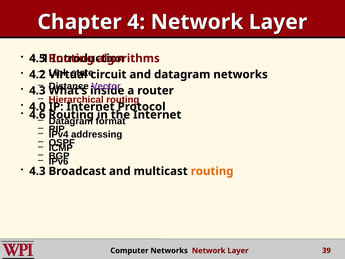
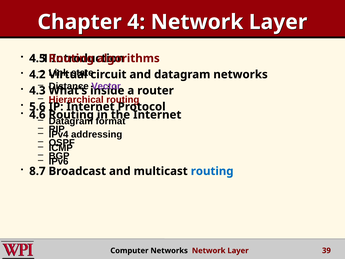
4.0: 4.0 -> 5.6 (37, 107)
4.3: 4.3 -> 8.7 (37, 171)
routing colour: orange -> blue (212, 171)
